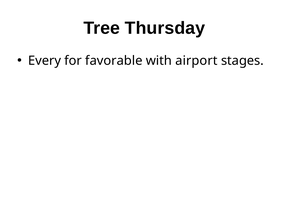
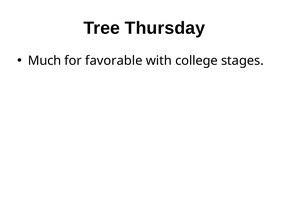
Every: Every -> Much (45, 61)
airport: airport -> college (196, 61)
